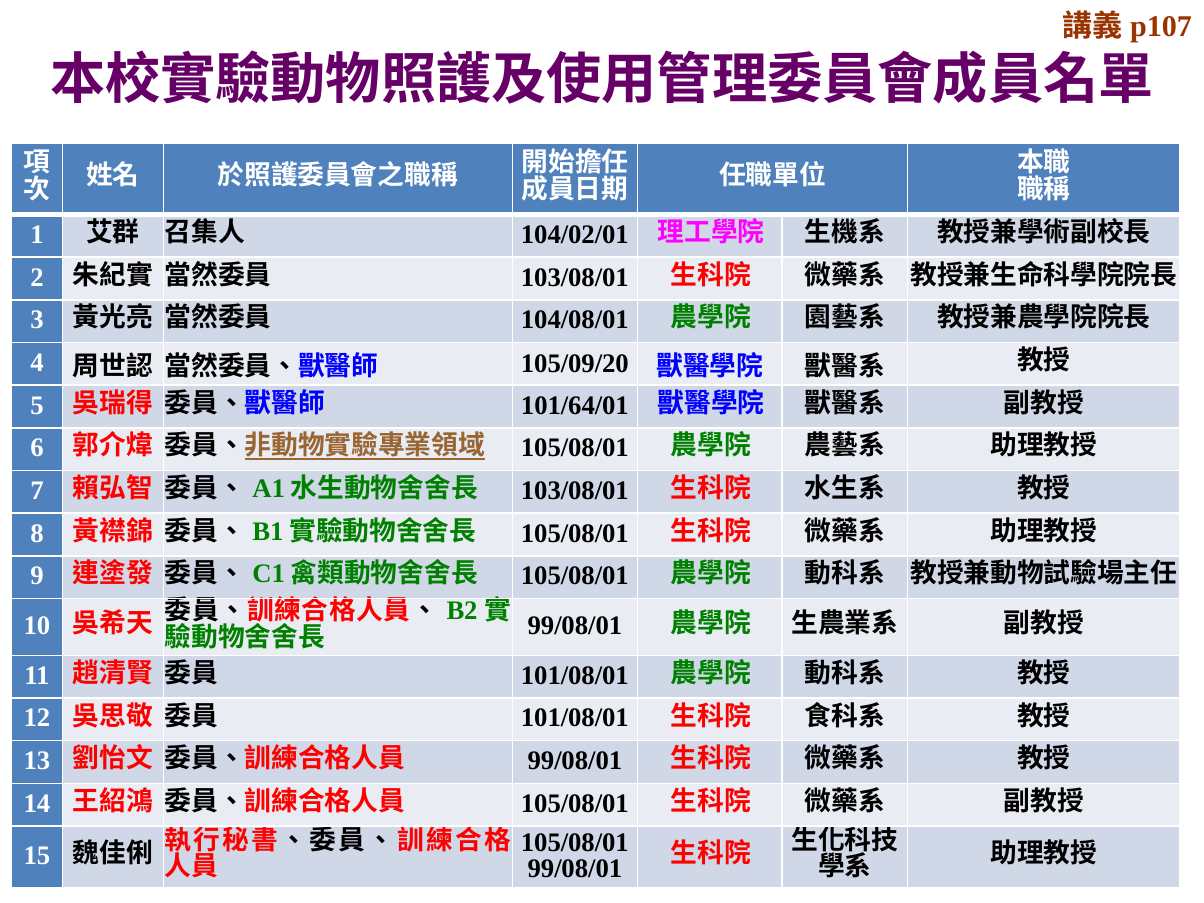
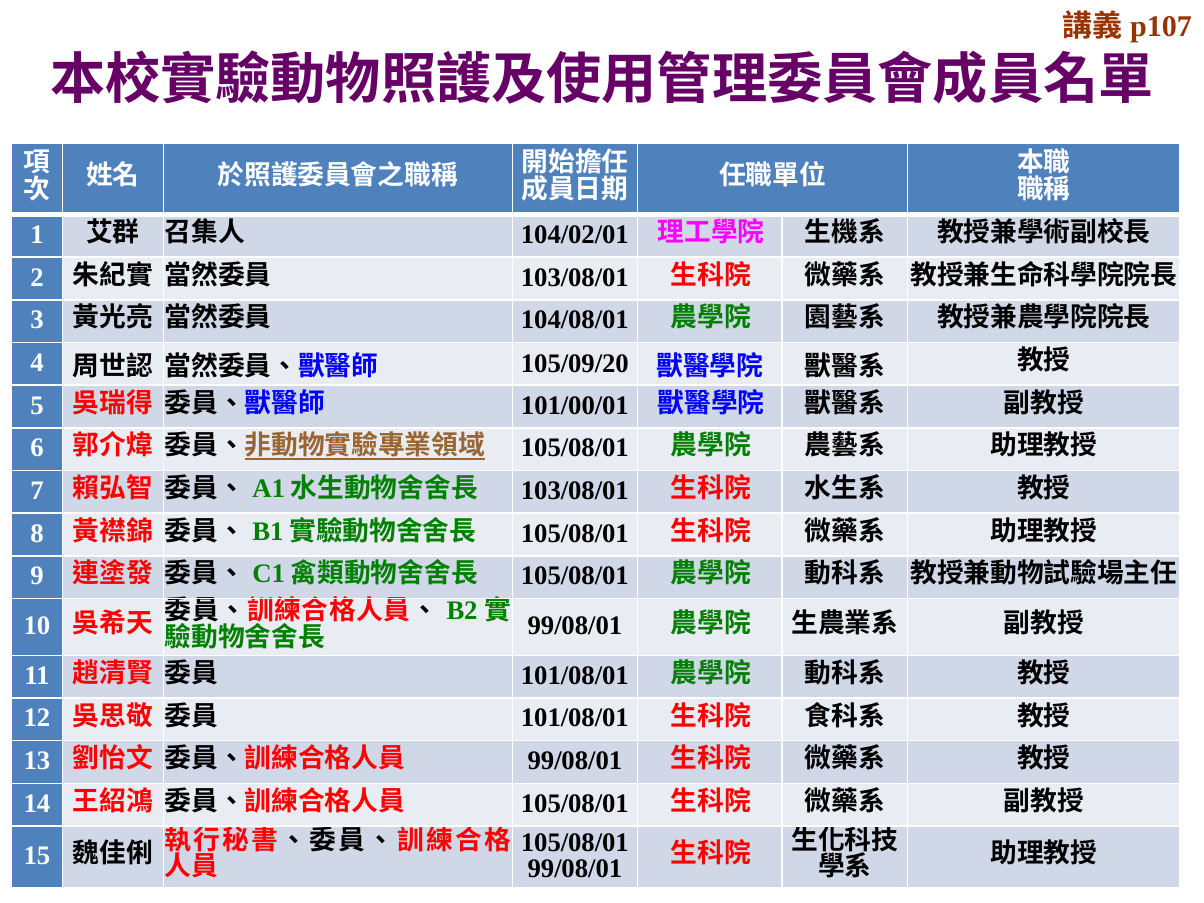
101/64/01: 101/64/01 -> 101/00/01 (575, 405)
